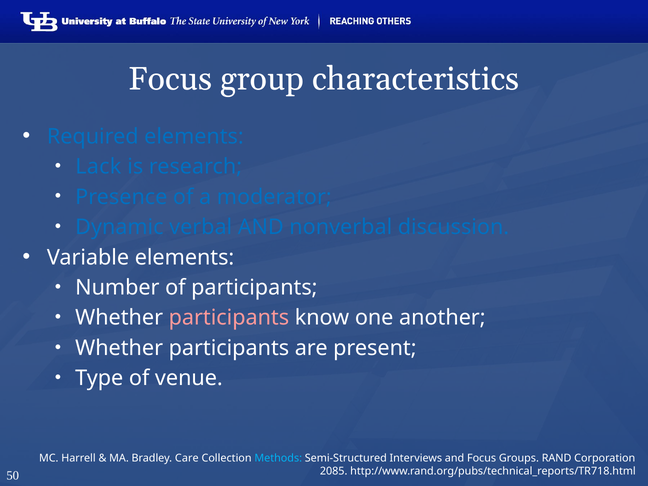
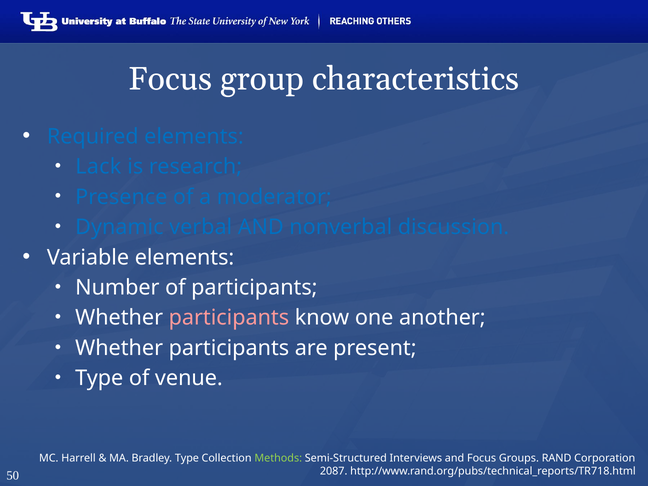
Bradley Care: Care -> Type (187, 458)
Methods colour: light blue -> light green (278, 458)
2085: 2085 -> 2087 (334, 471)
